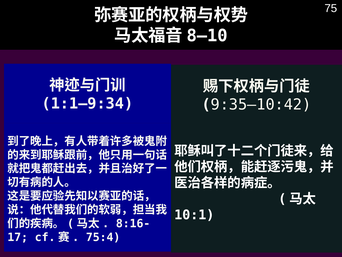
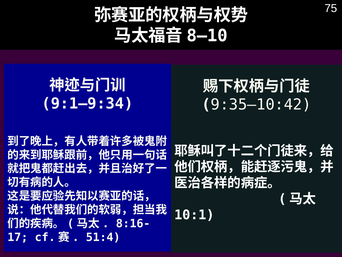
1:1–9:34: 1:1–9:34 -> 9:1–9:34 (87, 103)
75:4: 75:4 -> 51:4 (103, 237)
